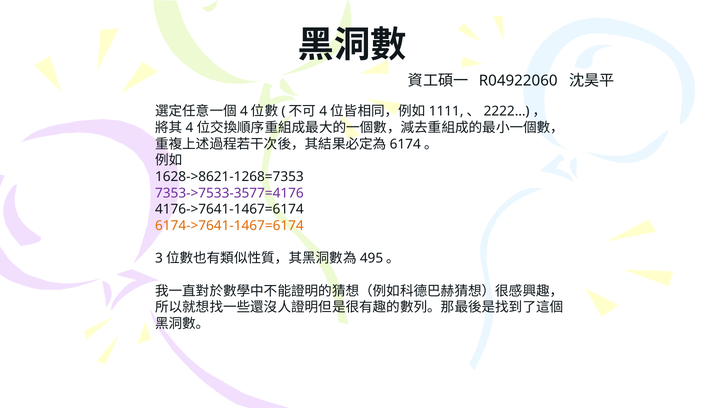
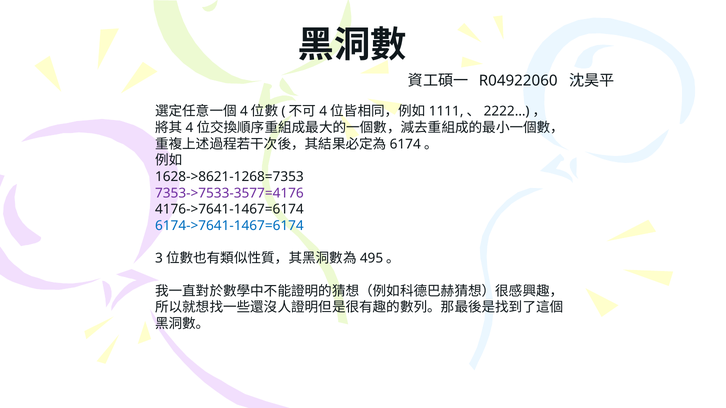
6174->7641-1467=6174 colour: orange -> blue (229, 226)
